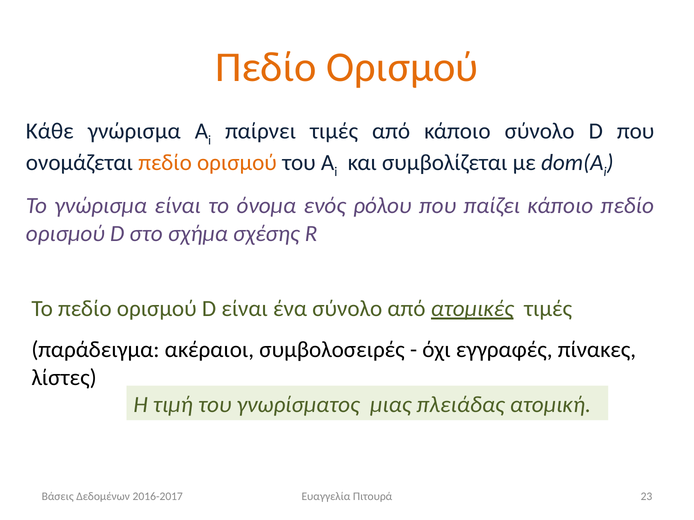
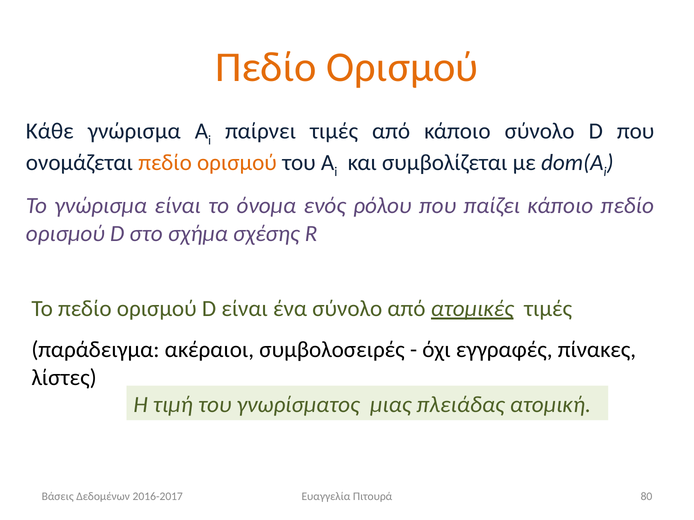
23: 23 -> 80 (646, 497)
